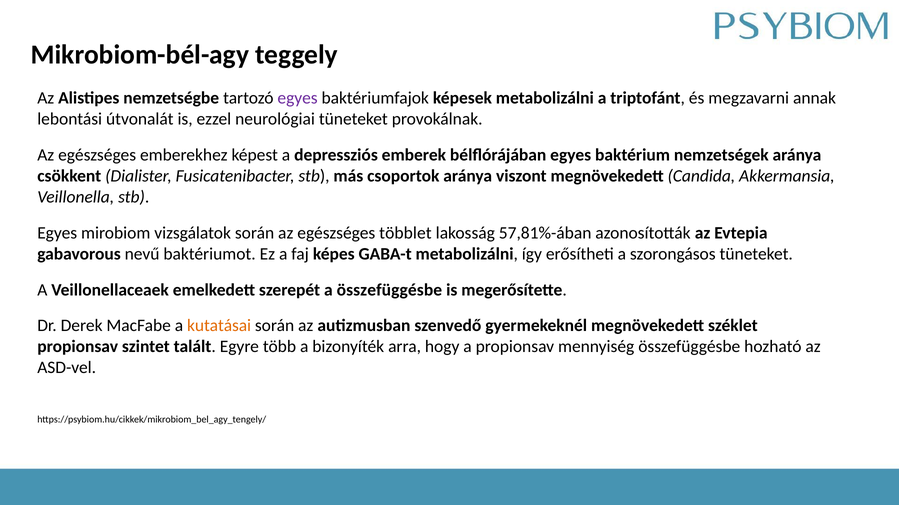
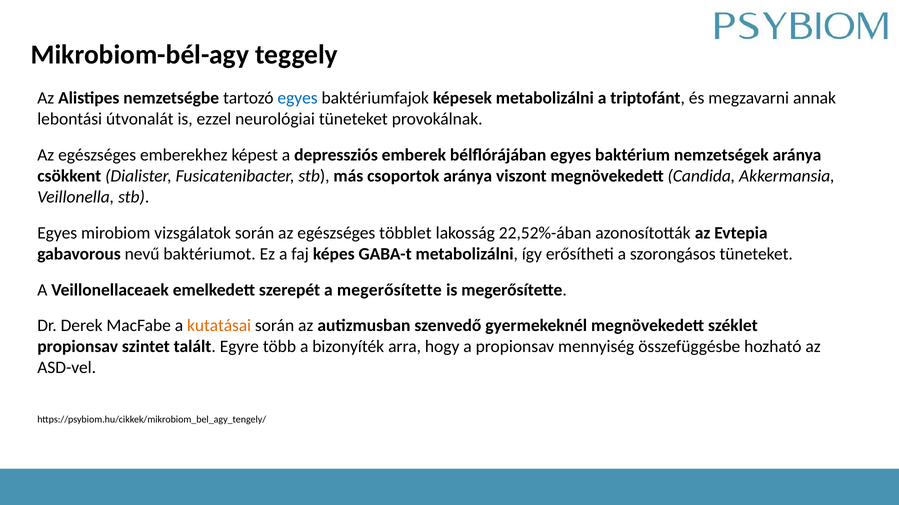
egyes colour: purple -> blue (298, 98)
57,81%-ában: 57,81%-ában -> 22,52%-ában (545, 233)
a összefüggésbe: összefüggésbe -> megerősítette (389, 290)
